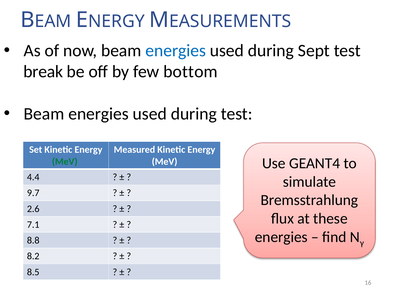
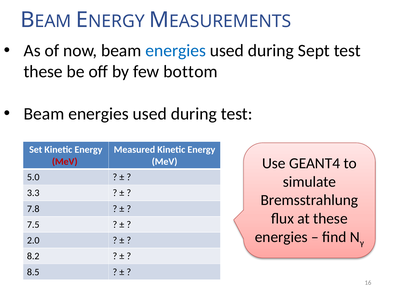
break: break -> these (43, 72)
MeV colour: green -> red (65, 162)
4.4: 4.4 -> 5.0 (33, 177)
9.7: 9.7 -> 3.3 (33, 193)
2.6: 2.6 -> 7.8 (33, 209)
7.1: 7.1 -> 7.5 (33, 225)
8.8: 8.8 -> 2.0 (33, 241)
